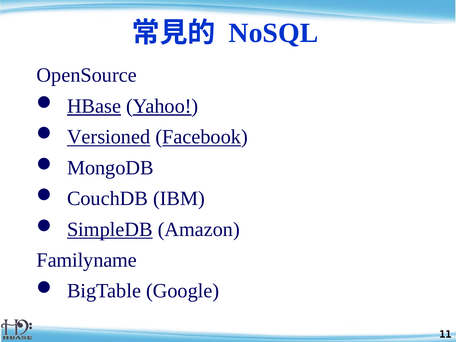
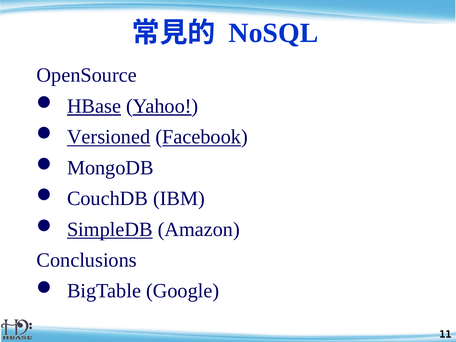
Familyname: Familyname -> Conclusions (87, 260)
